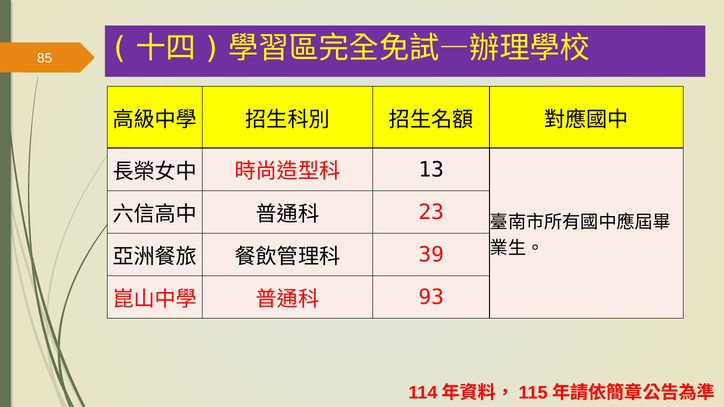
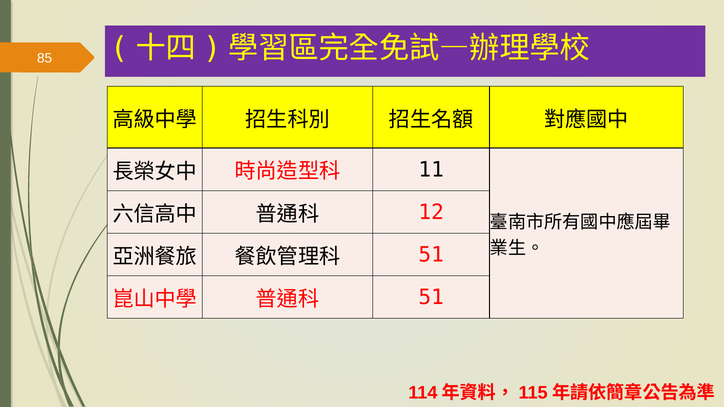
13: 13 -> 11 (431, 170)
23: 23 -> 12 (431, 212)
39: 39 -> 51 (431, 255)
93: 93 -> 51 (431, 297)
